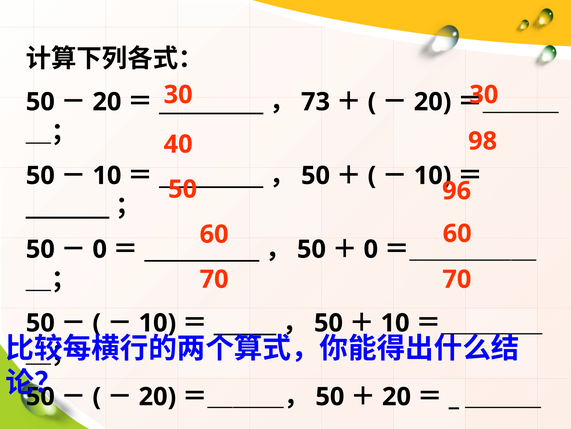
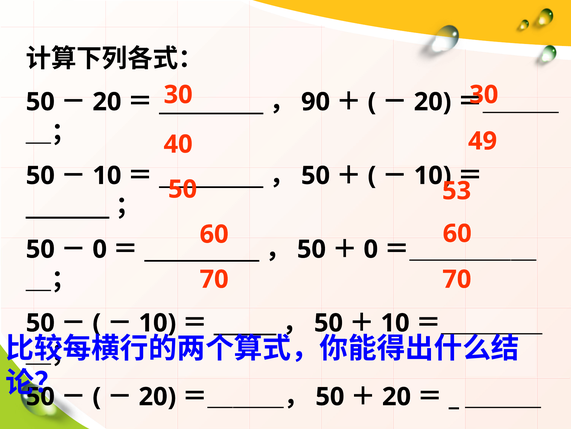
73: 73 -> 90 (316, 102)
98: 98 -> 49 (483, 141)
96: 96 -> 53 (457, 191)
